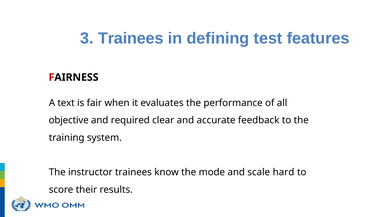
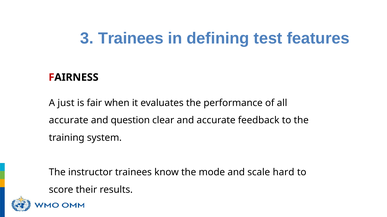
text: text -> just (66, 103)
objective: objective -> accurate (69, 121)
required: required -> question (130, 121)
